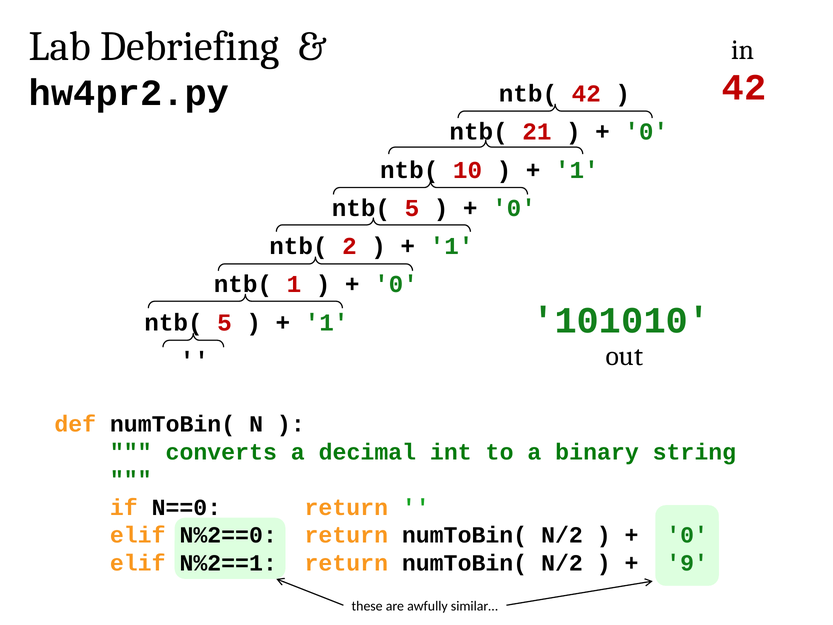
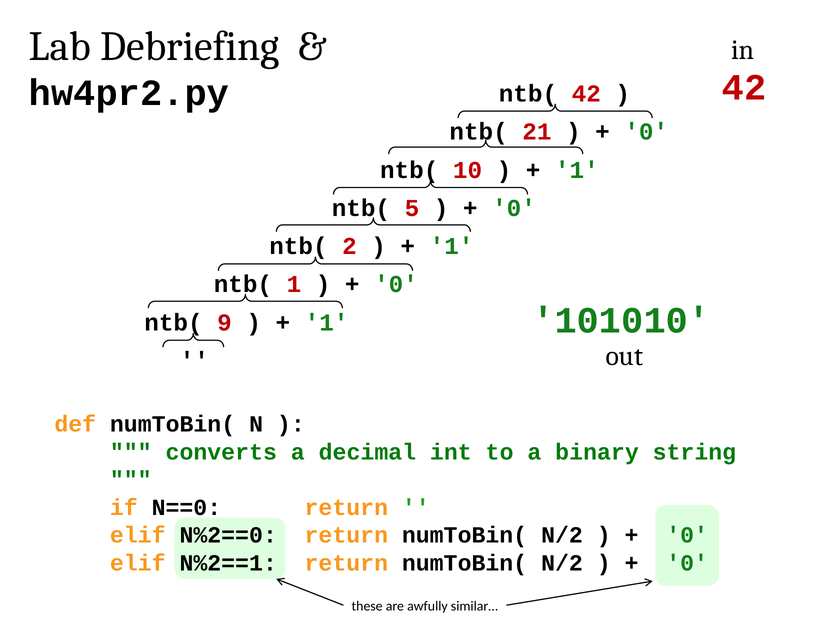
5: 5 -> 9 (225, 322)
9: 9 -> 0 (687, 563)
